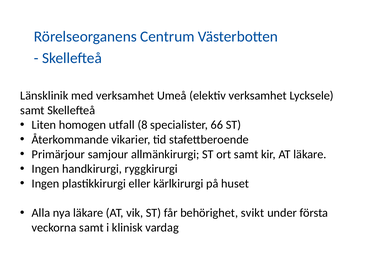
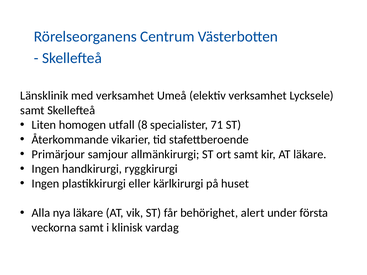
66: 66 -> 71 (217, 125)
svikt: svikt -> alert (253, 213)
